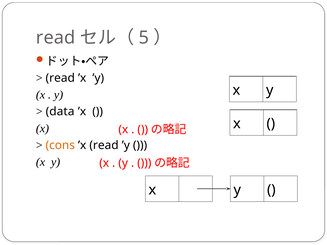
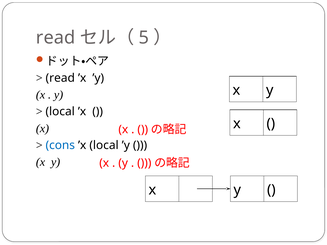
data: data -> local (60, 112)
cons colour: orange -> blue (60, 145)
’x read: read -> local (104, 145)
